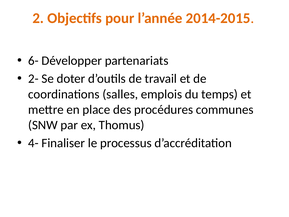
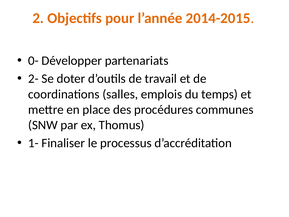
6-: 6- -> 0- (33, 61)
4-: 4- -> 1- (33, 143)
